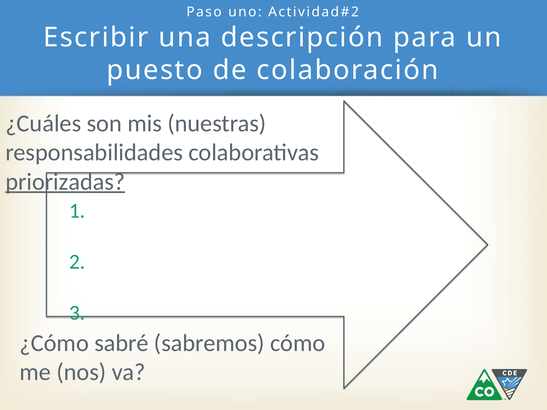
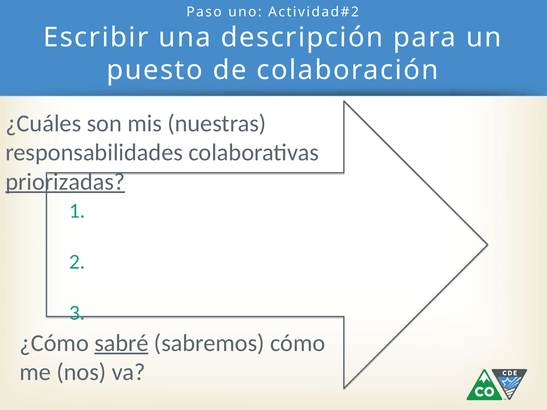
sabré underline: none -> present (121, 343)
